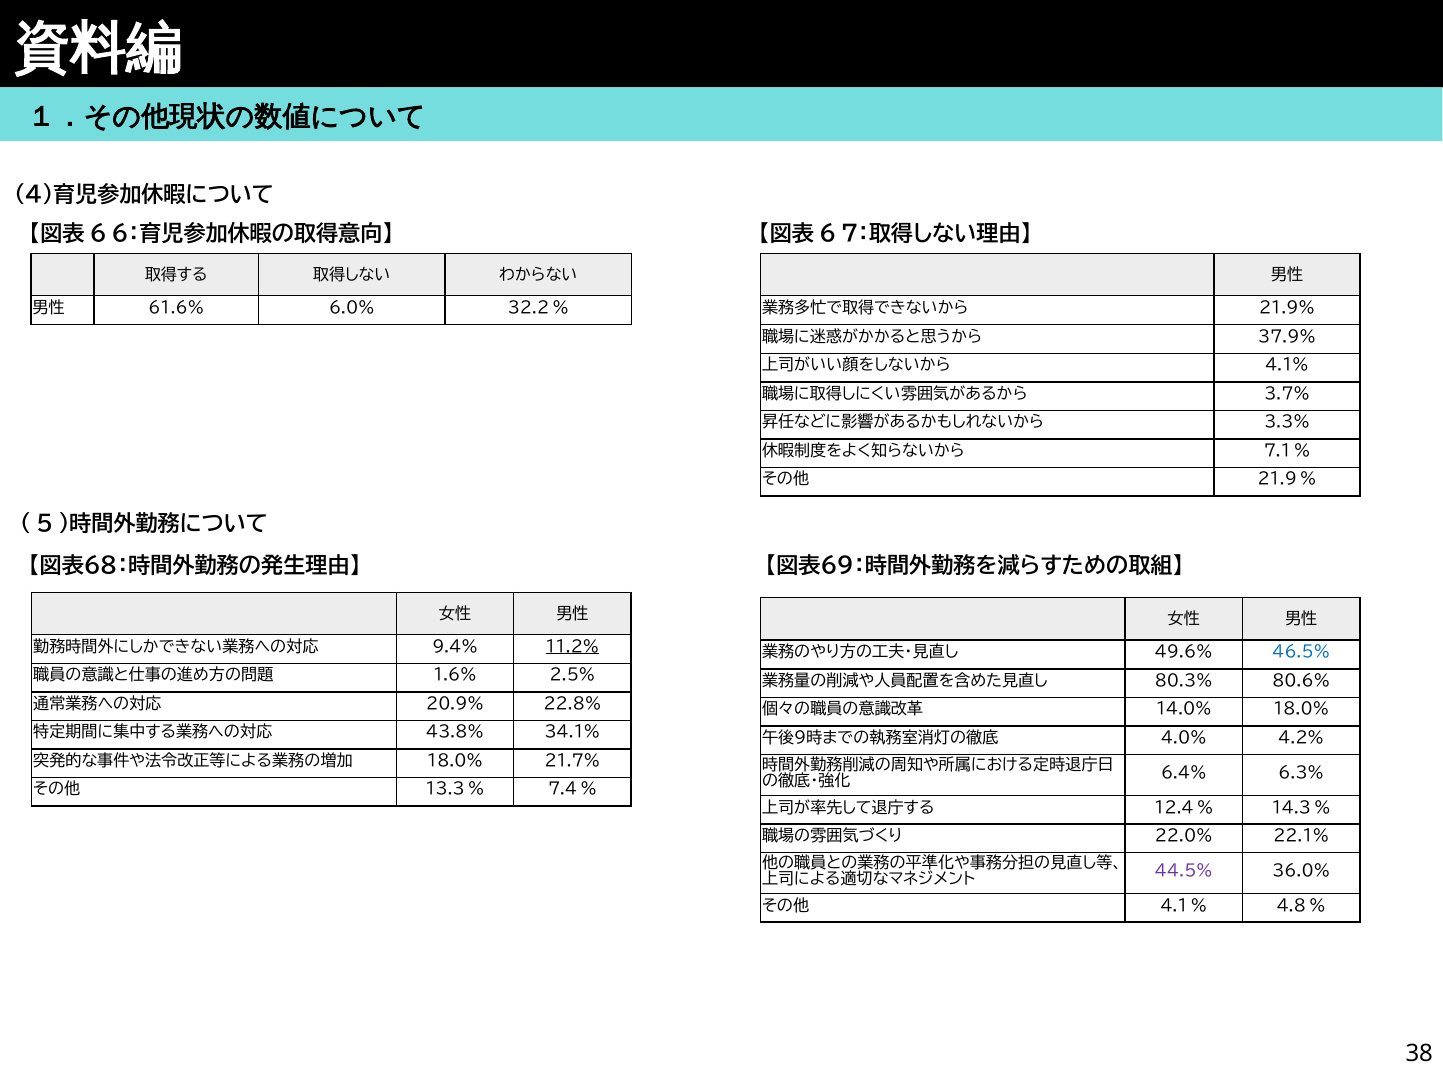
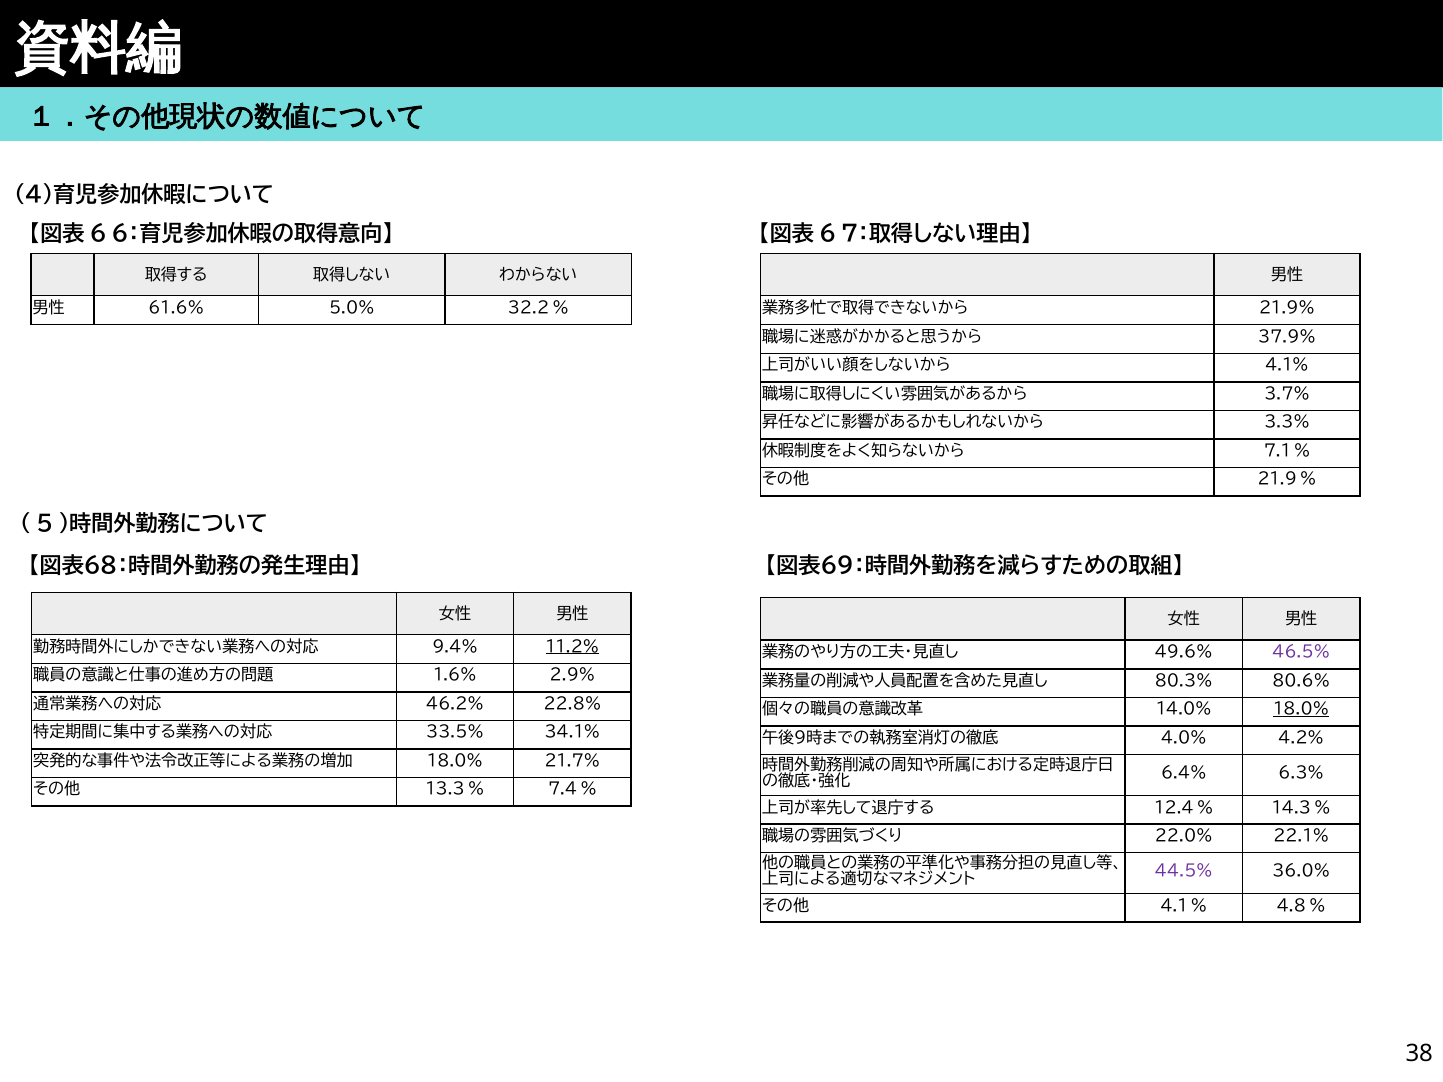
6.0%: 6.0% -> 5.0% (352, 308)
46.5% colour: blue -> purple (1301, 653)
2.5%: 2.5% -> 2.9% (572, 676)
20.9%: 20.9% -> 46.2% (455, 704)
18.0% underline: none -> present (1301, 710)
43.8%: 43.8% -> 33.5% (455, 733)
